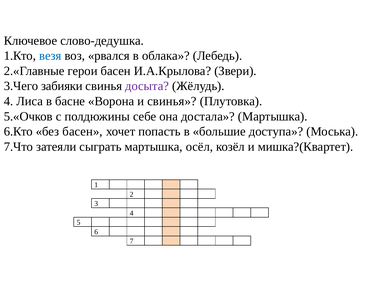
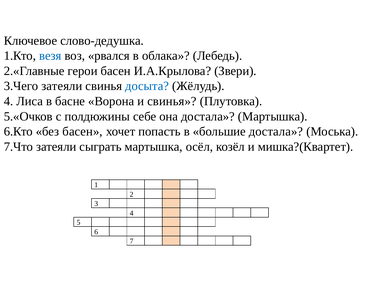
3.Чего забияки: забияки -> затеяли (62, 86)
досыта colour: purple -> blue (147, 86)
большие доступа: доступа -> достала (276, 131)
